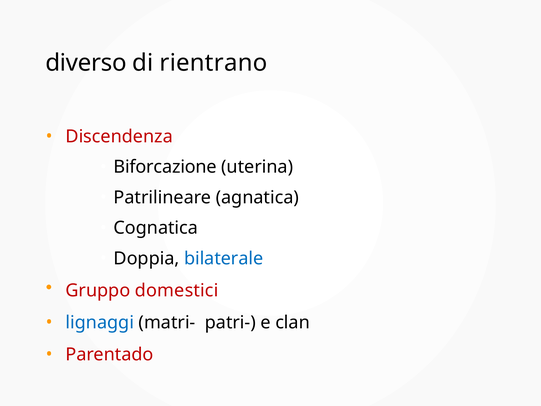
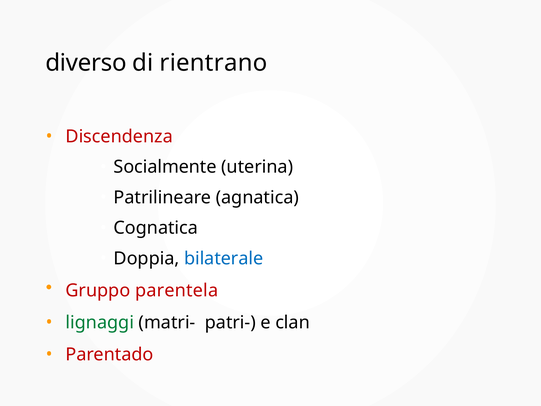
Biforcazione: Biforcazione -> Socialmente (165, 167)
domestici: domestici -> parentela (177, 290)
lignaggi colour: blue -> green (100, 322)
